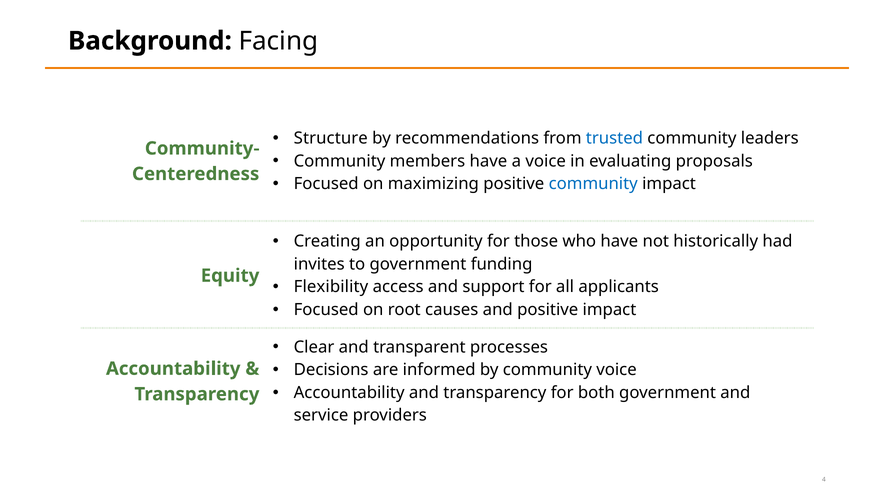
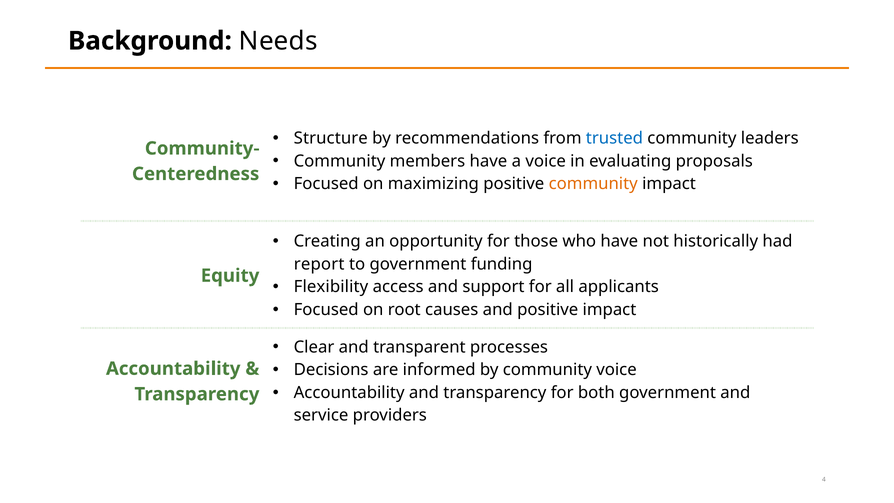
Facing: Facing -> Needs (278, 41)
community colour: blue -> orange (593, 184)
invites: invites -> report (319, 264)
